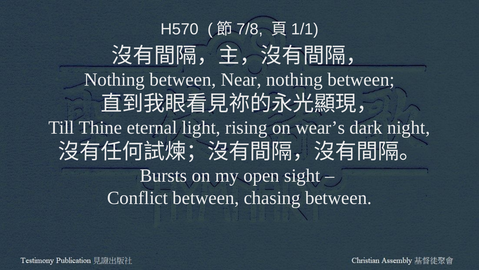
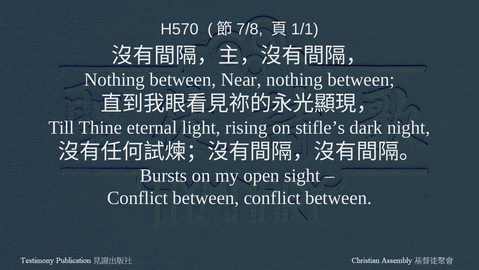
wear’s: wear’s -> stifle’s (320, 127)
between chasing: chasing -> conflict (272, 198)
